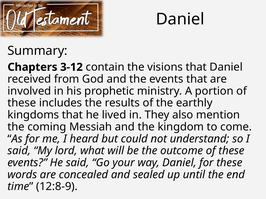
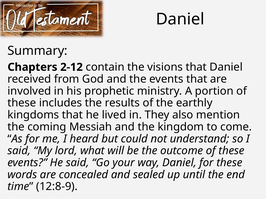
3-12: 3-12 -> 2-12 (72, 67)
